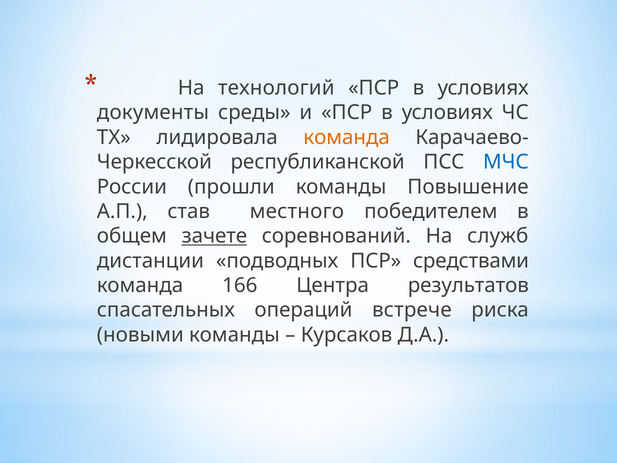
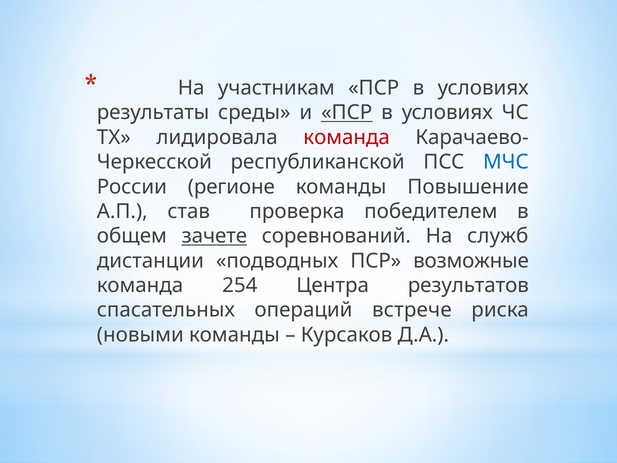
технологий: технологий -> участникам (276, 88)
документы: документы -> результаты (153, 113)
ПСР underline: none -> present (347, 113)
команда colour: orange -> red (347, 137)
прошли: прошли -> регионе (231, 187)
местного: местного -> проверка (297, 211)
средствами: средствами -> возможные (471, 261)
166: 166 -> 254 (240, 285)
